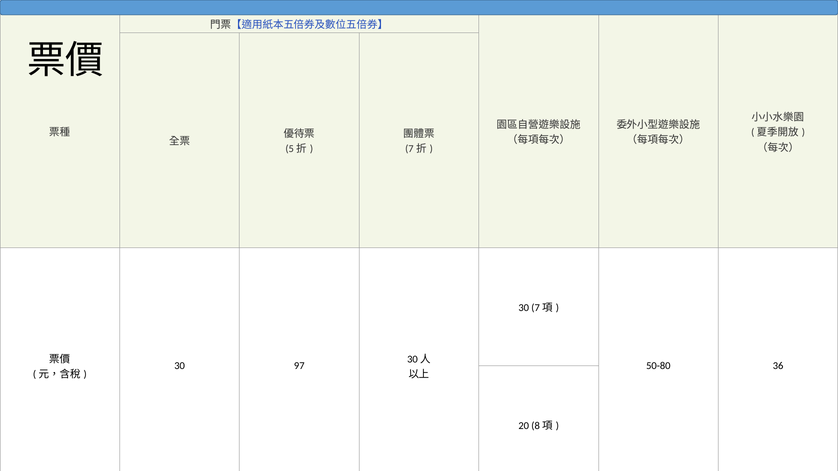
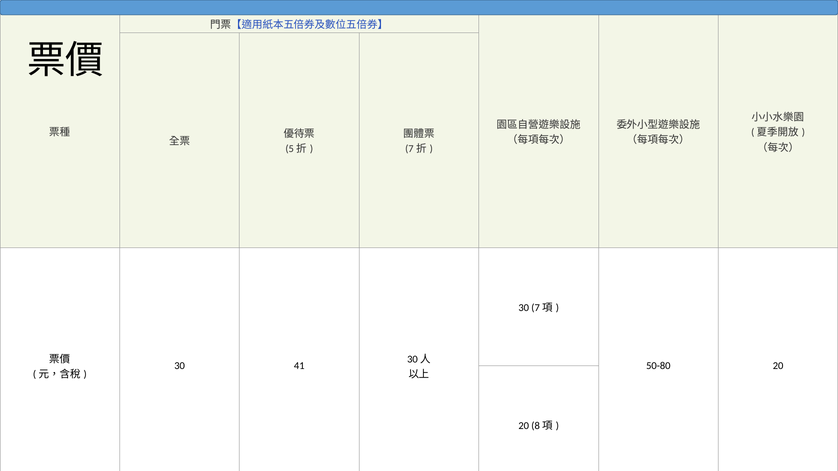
97: 97 -> 41 (299, 366)
50-80 36: 36 -> 20 (778, 366)
